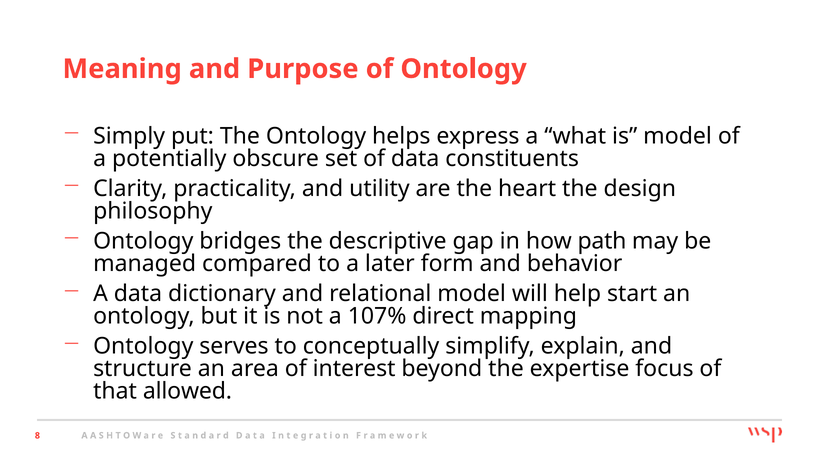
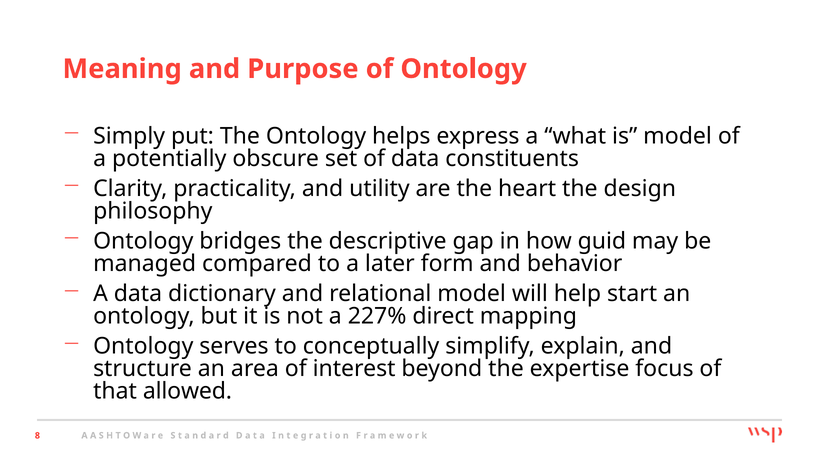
path: path -> guid (602, 241)
107%: 107% -> 227% (377, 316)
